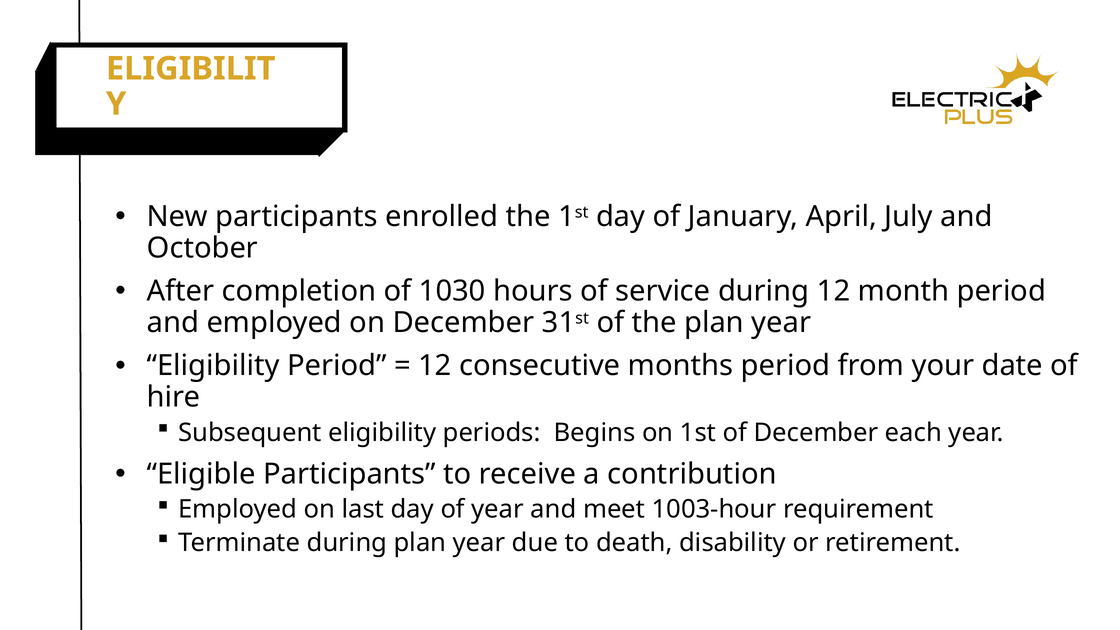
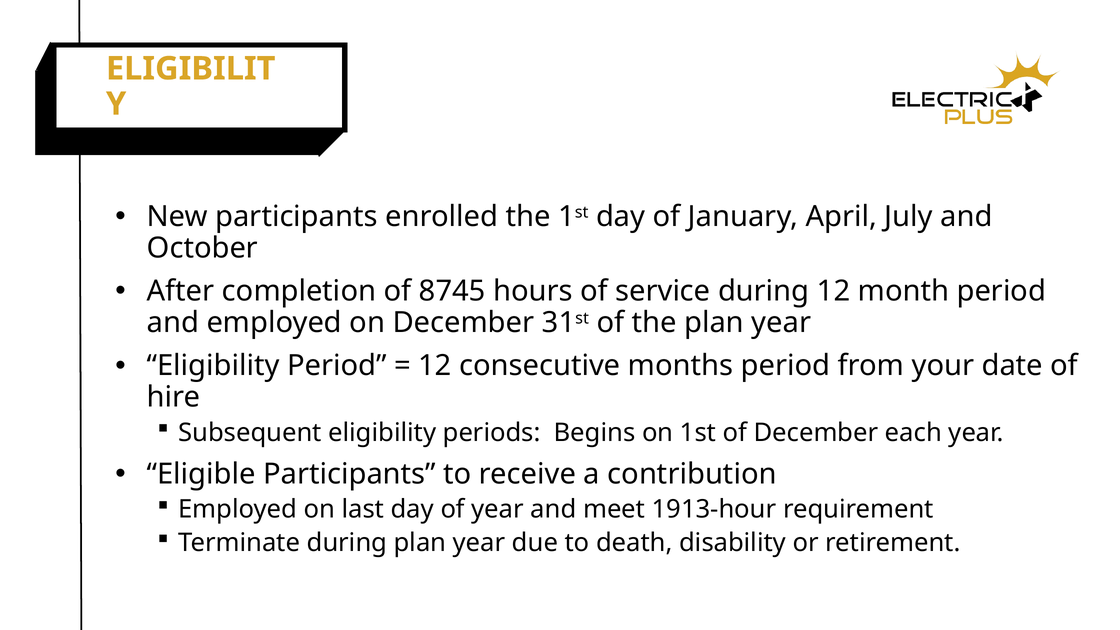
1030: 1030 -> 8745 (452, 291)
1003-hour: 1003-hour -> 1913-hour (714, 509)
